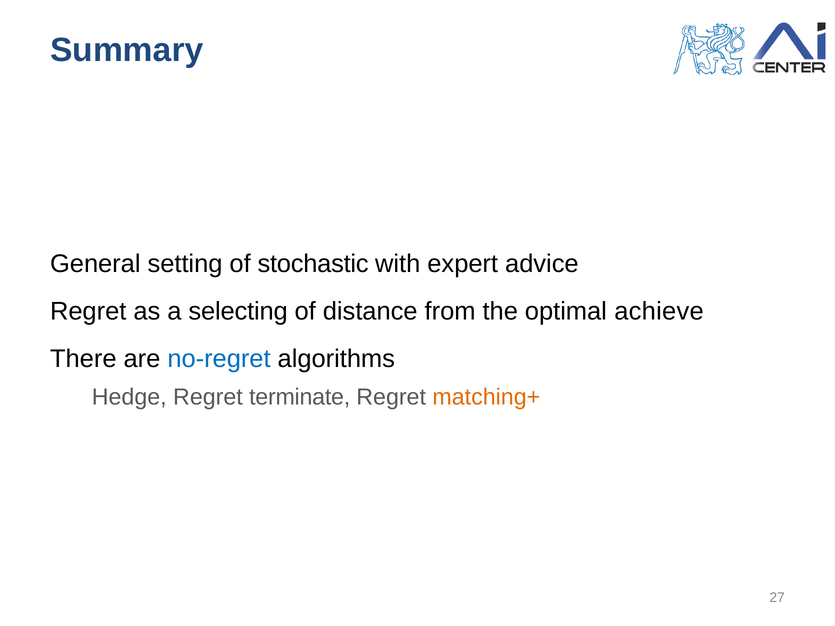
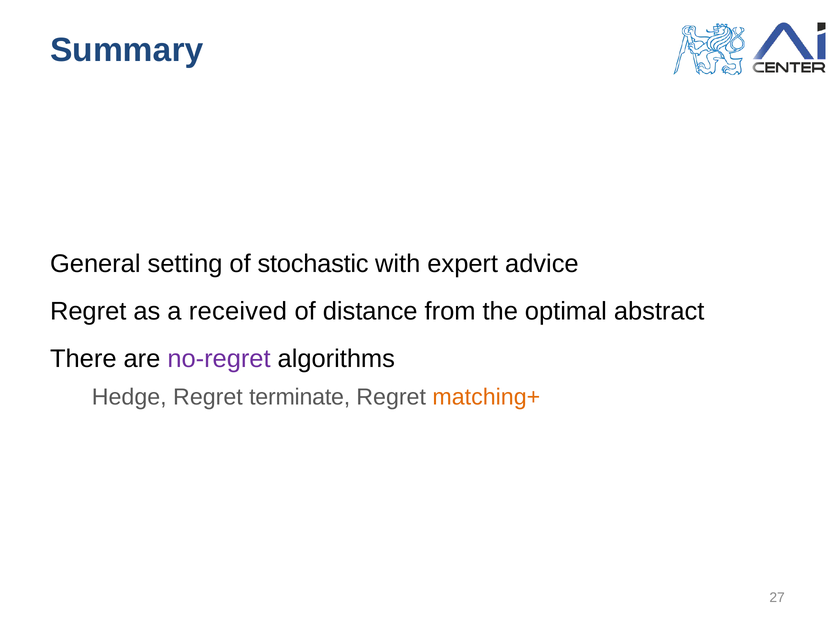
selecting: selecting -> received (238, 312)
achieve: achieve -> abstract (659, 312)
no-regret colour: blue -> purple (219, 359)
